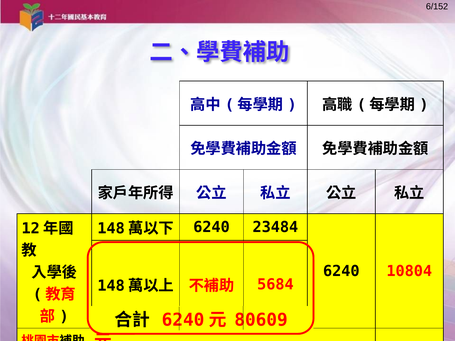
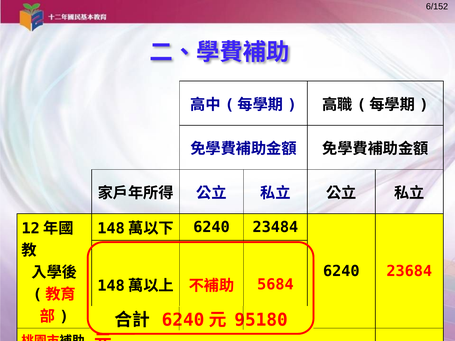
10804: 10804 -> 23684 (409, 271)
80609: 80609 -> 95180 (261, 320)
